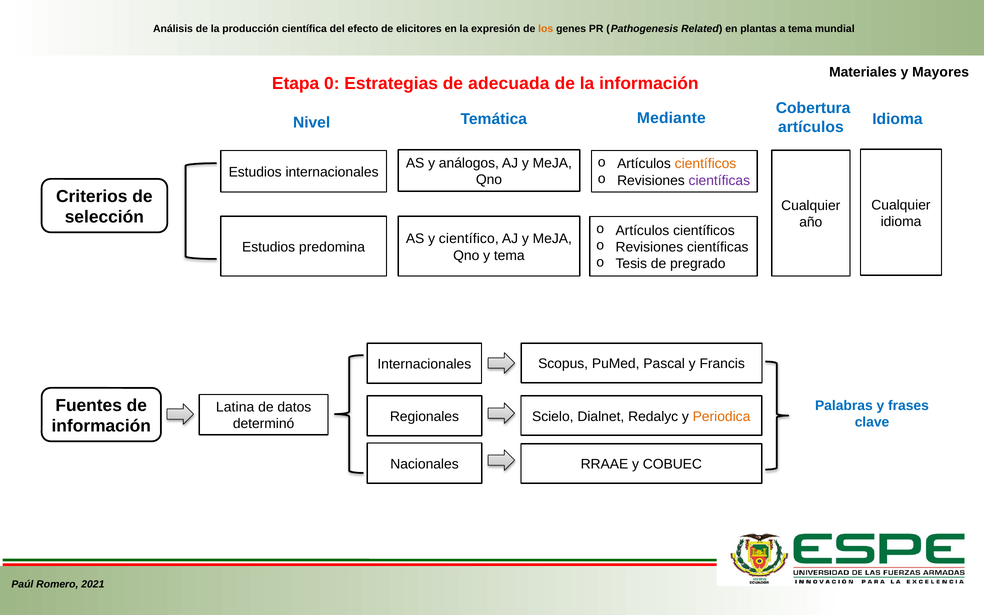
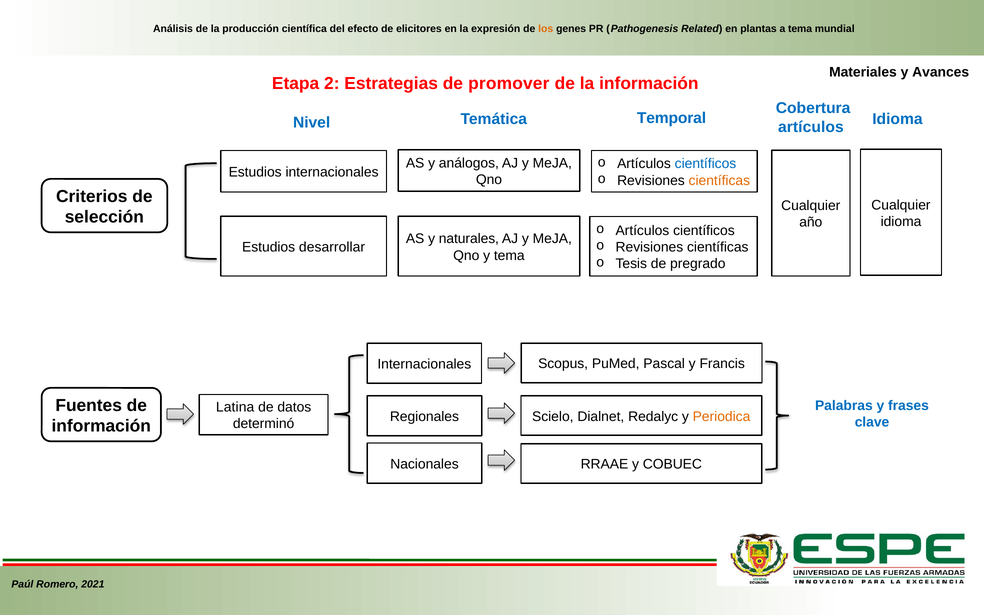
Mayores: Mayores -> Avances (941, 72)
0: 0 -> 2 (332, 84)
adecuada: adecuada -> promover (509, 84)
Mediante: Mediante -> Temporal (672, 118)
científicos colour: orange -> blue (706, 164)
científicas colour: purple -> orange (719, 181)
científico: científico -> naturales (469, 239)
predomina: predomina -> desarrollar (332, 247)
